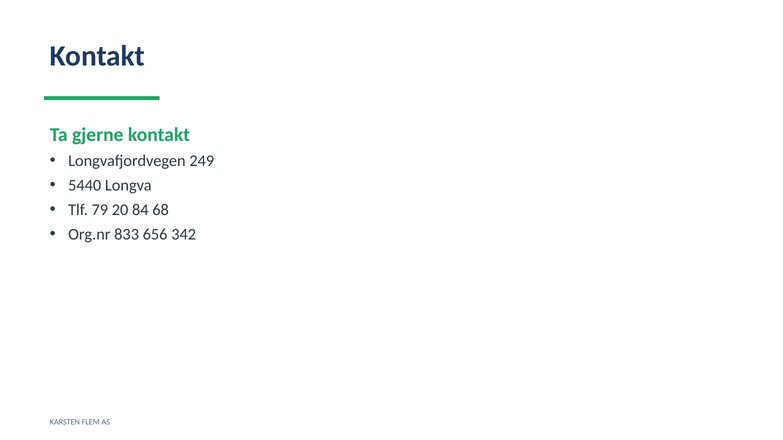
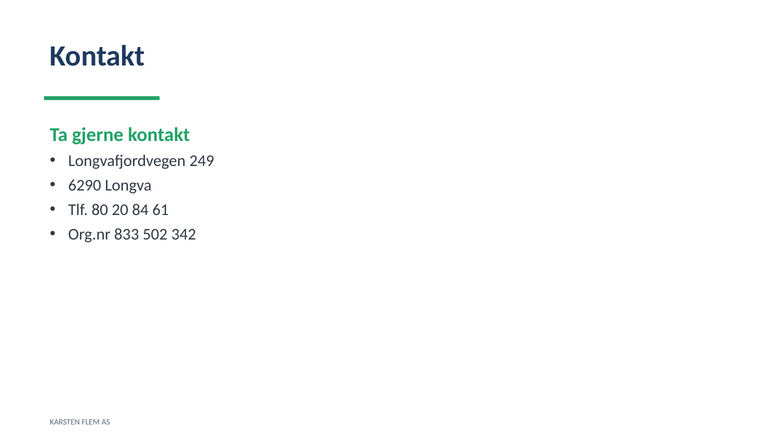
5440: 5440 -> 6290 (85, 185)
79: 79 -> 80 (100, 210)
68: 68 -> 61 (161, 210)
656: 656 -> 502 (155, 234)
